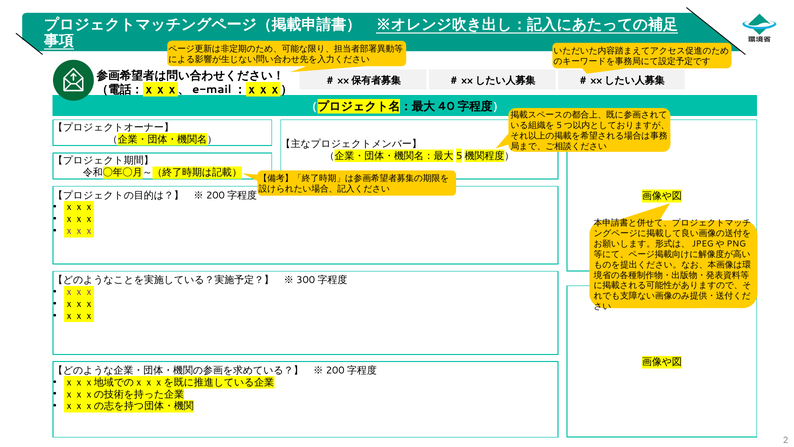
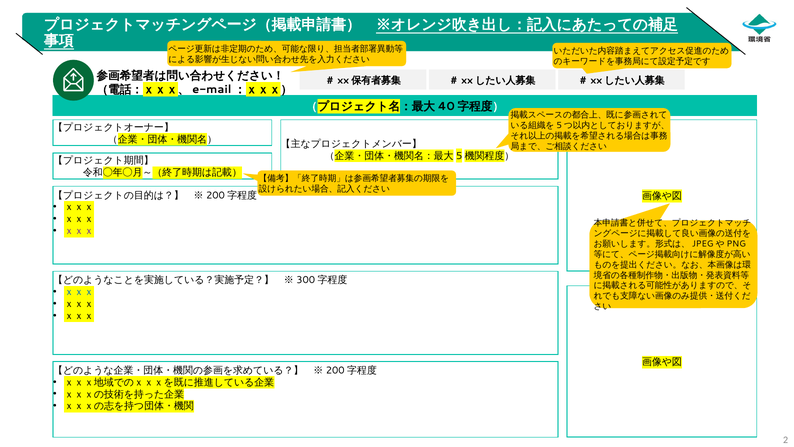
ｘｘｘ colour: purple -> blue (79, 292)
